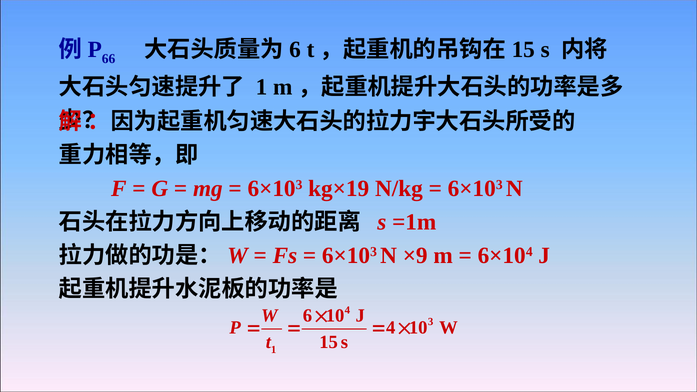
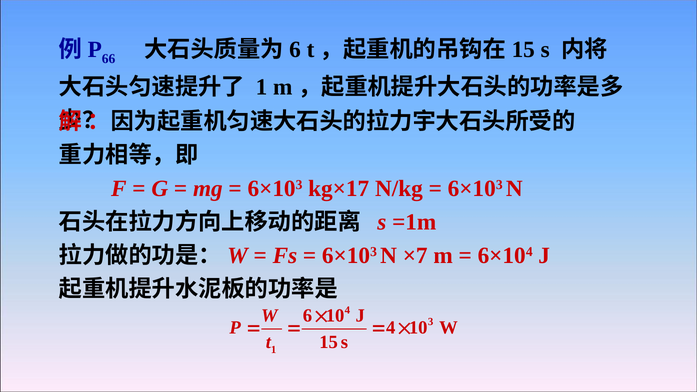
kg×19: kg×19 -> kg×17 (339, 189)
×9: ×9 -> ×7 (415, 256)
